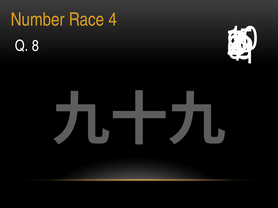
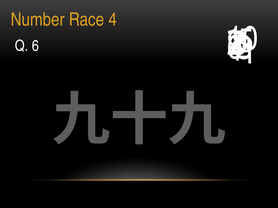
Q 8: 8 -> 6 (35, 46)
